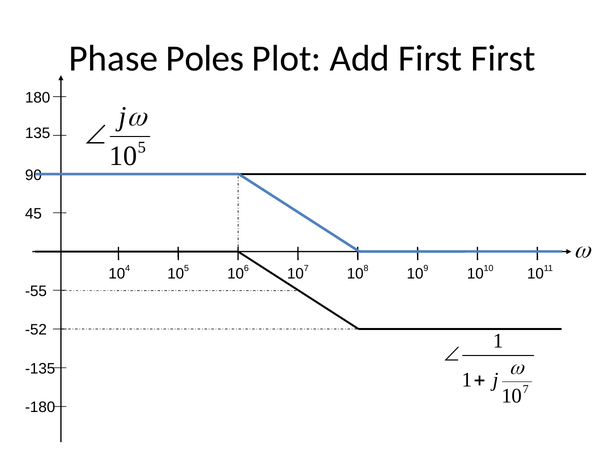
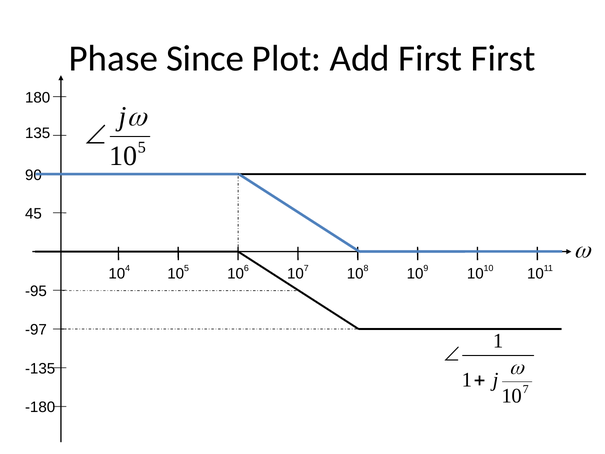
Poles: Poles -> Since (205, 59)
-55: -55 -> -95 (36, 291)
-52: -52 -> -97 (36, 330)
